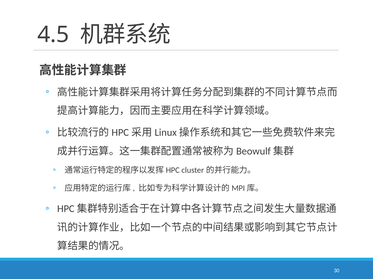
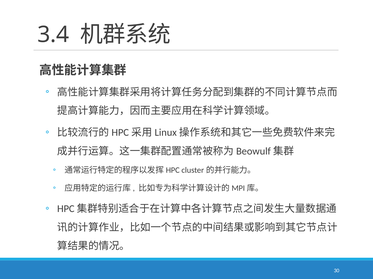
4.5: 4.5 -> 3.4 (53, 35)
